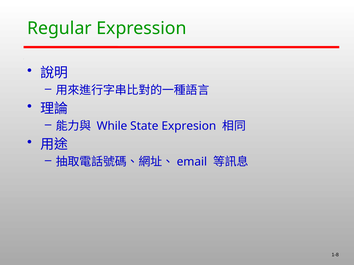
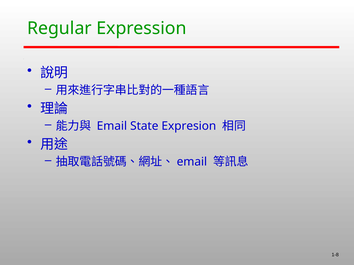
While: While -> Email (112, 126)
